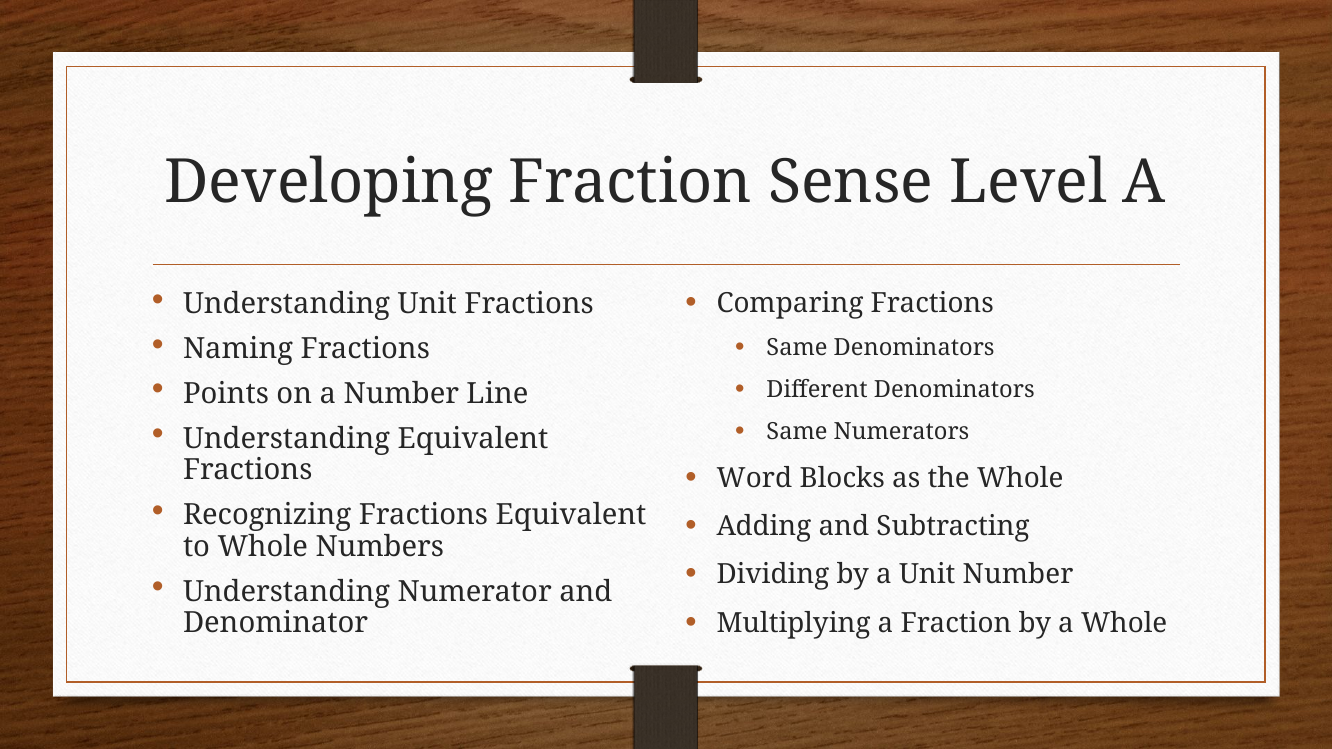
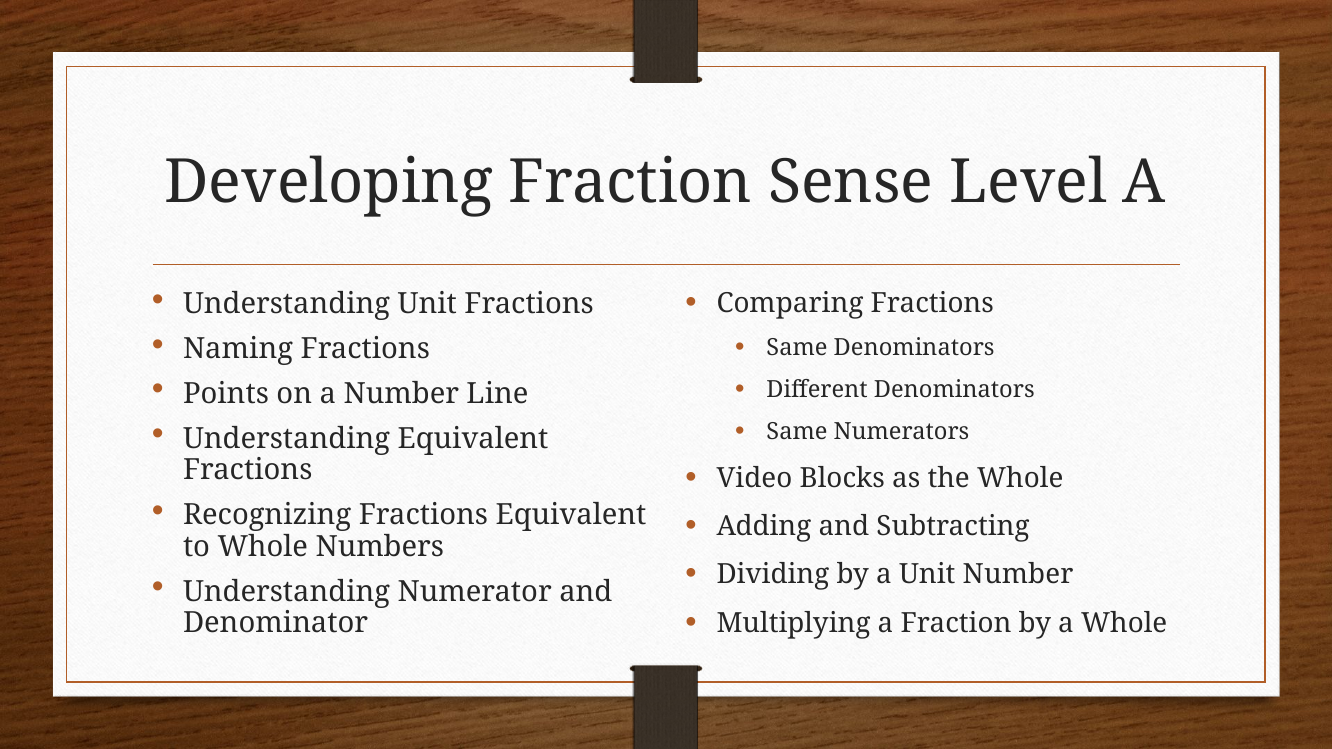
Word: Word -> Video (754, 478)
